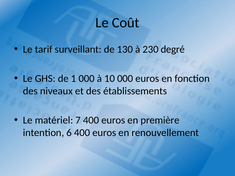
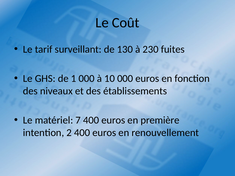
degré: degré -> fuites (173, 49)
6: 6 -> 2 (69, 133)
